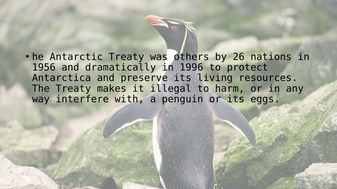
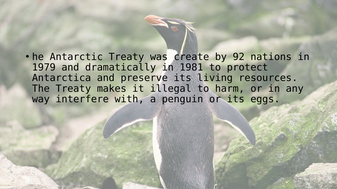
others: others -> create (191, 57)
26: 26 -> 92 (239, 57)
1956: 1956 -> 1979 (44, 68)
1996: 1996 -> 1981 (191, 68)
